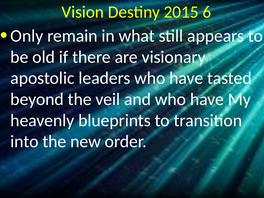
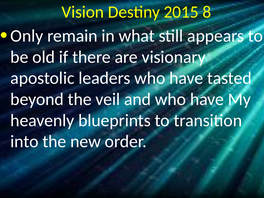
6: 6 -> 8 (207, 12)
